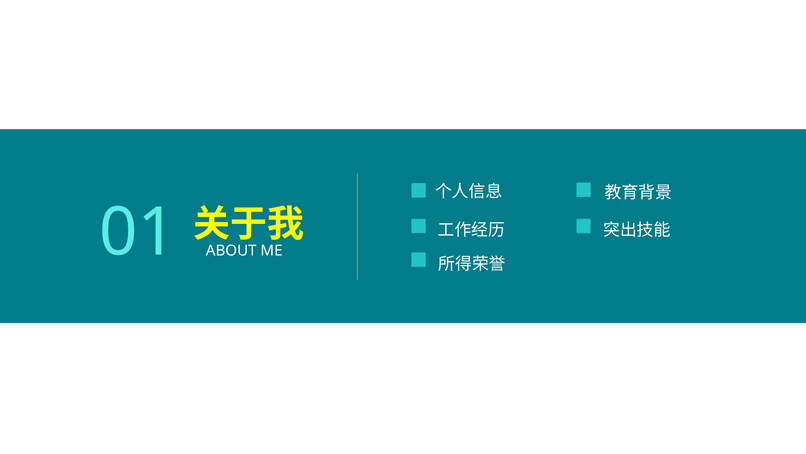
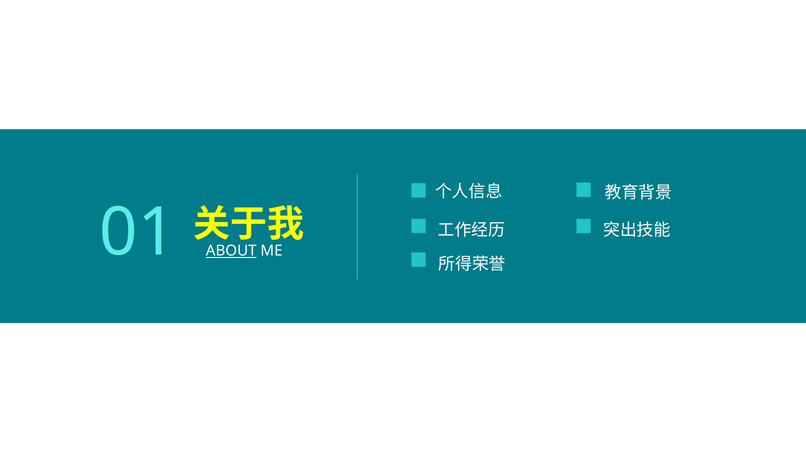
ABOUT underline: none -> present (231, 251)
